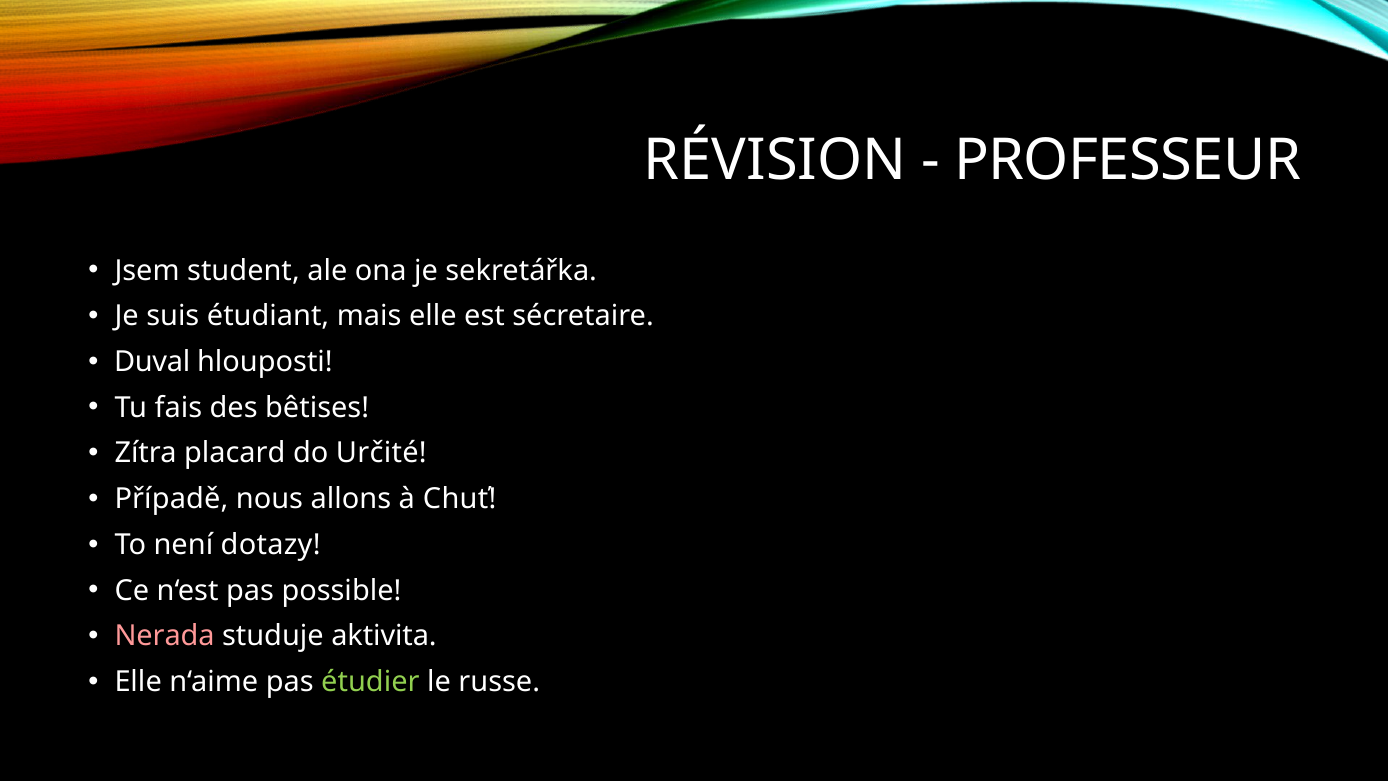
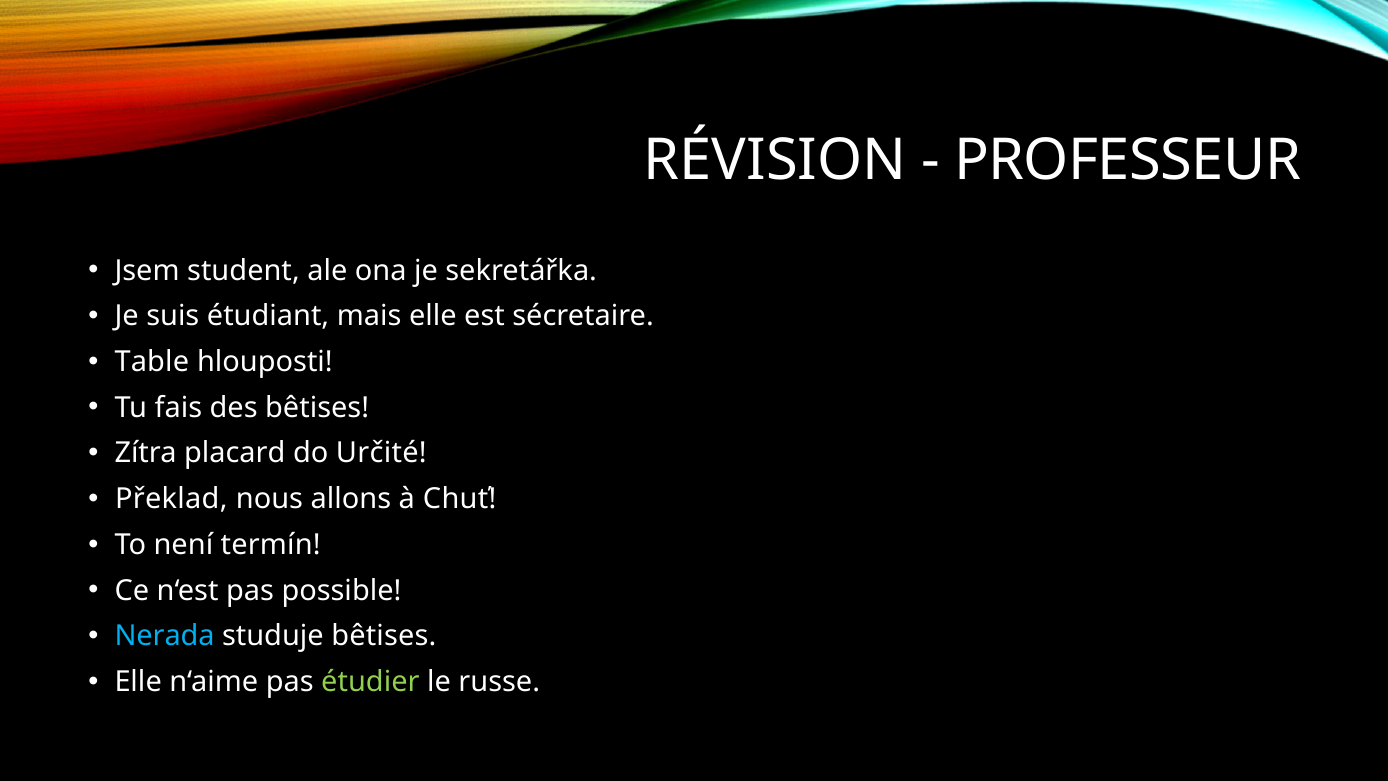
Duval: Duval -> Table (152, 362)
Případě: Případě -> Překlad (171, 499)
dotazy: dotazy -> termín (271, 545)
Nerada colour: pink -> light blue (165, 636)
studuje aktivita: aktivita -> bêtises (384, 636)
